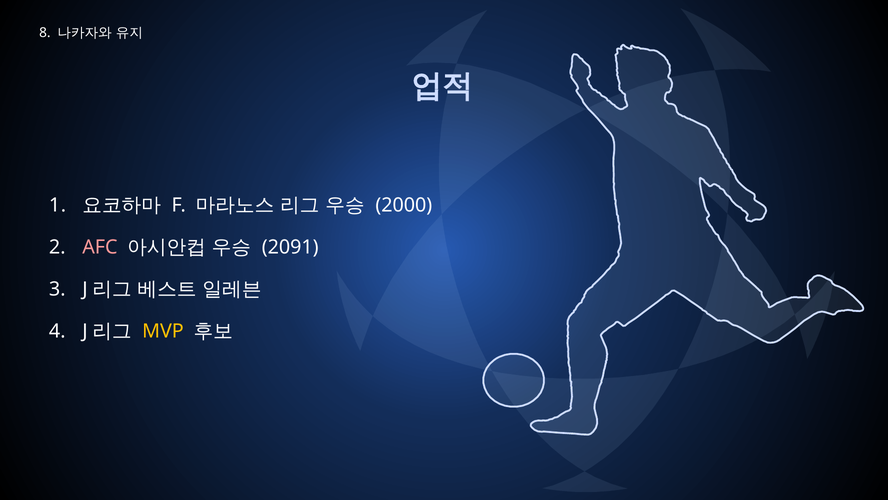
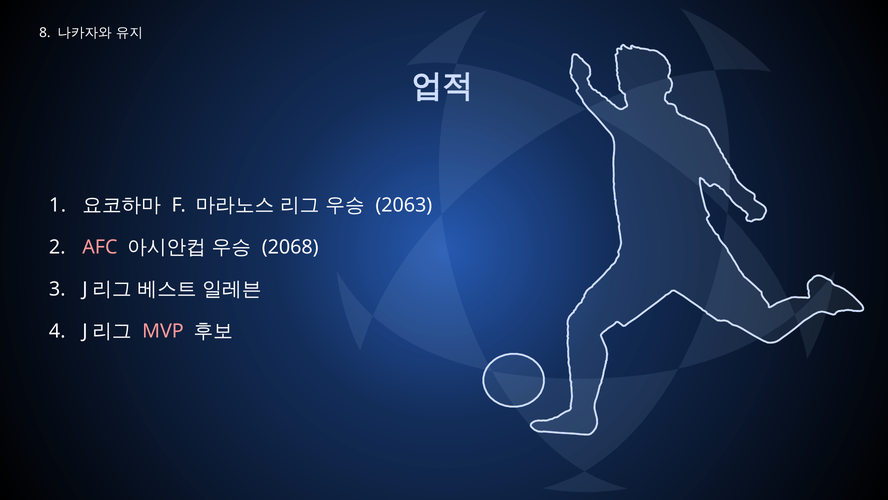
2000: 2000 -> 2063 (404, 205)
2091: 2091 -> 2068 (290, 247)
MVP colour: yellow -> pink (163, 331)
